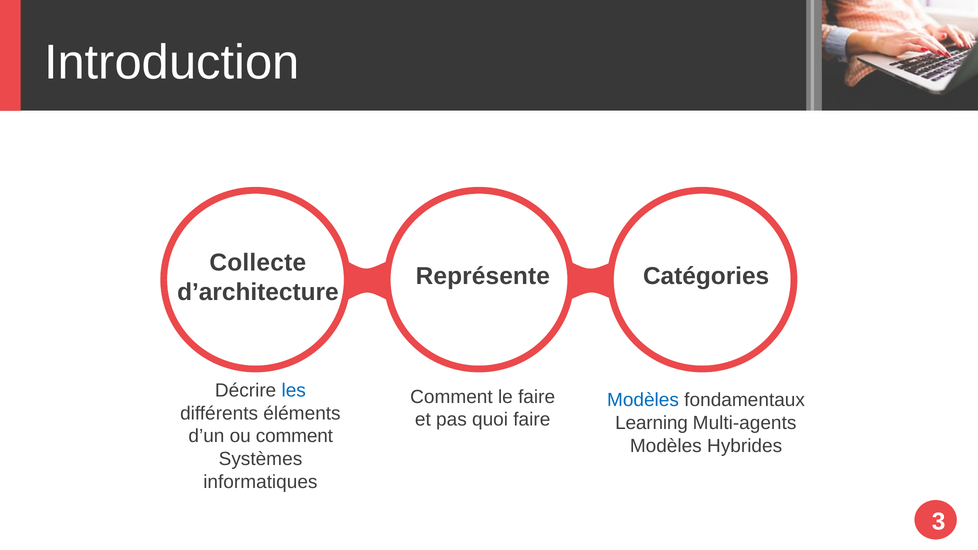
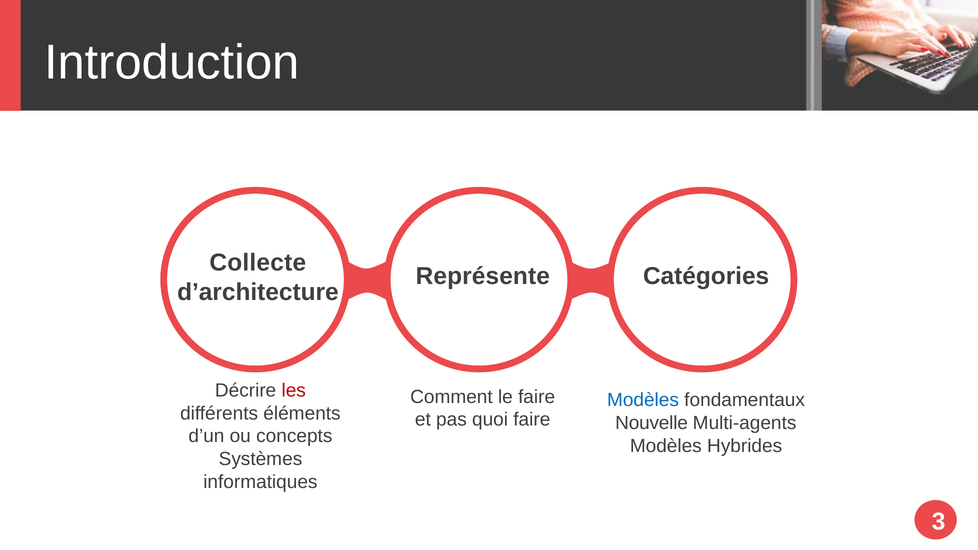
les colour: blue -> red (294, 391)
Learning: Learning -> Nouvelle (652, 423)
ou comment: comment -> concepts (294, 436)
